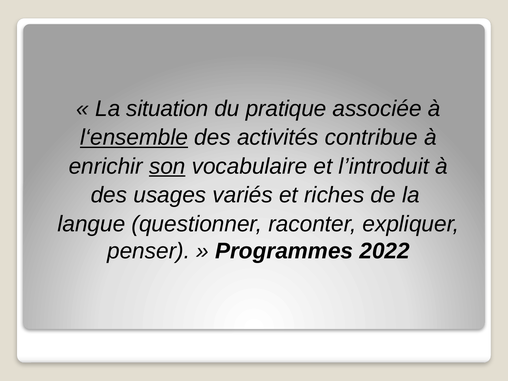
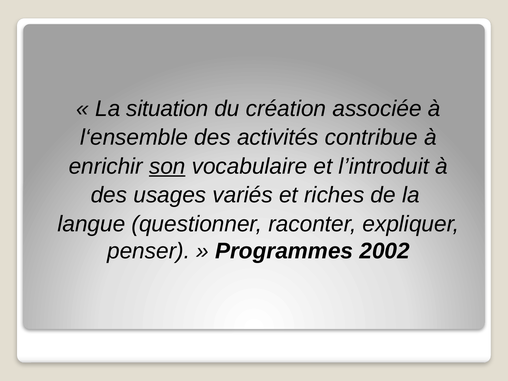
pratique: pratique -> création (286, 109)
l‘ensemble underline: present -> none (134, 137)
2022: 2022 -> 2002 (385, 251)
